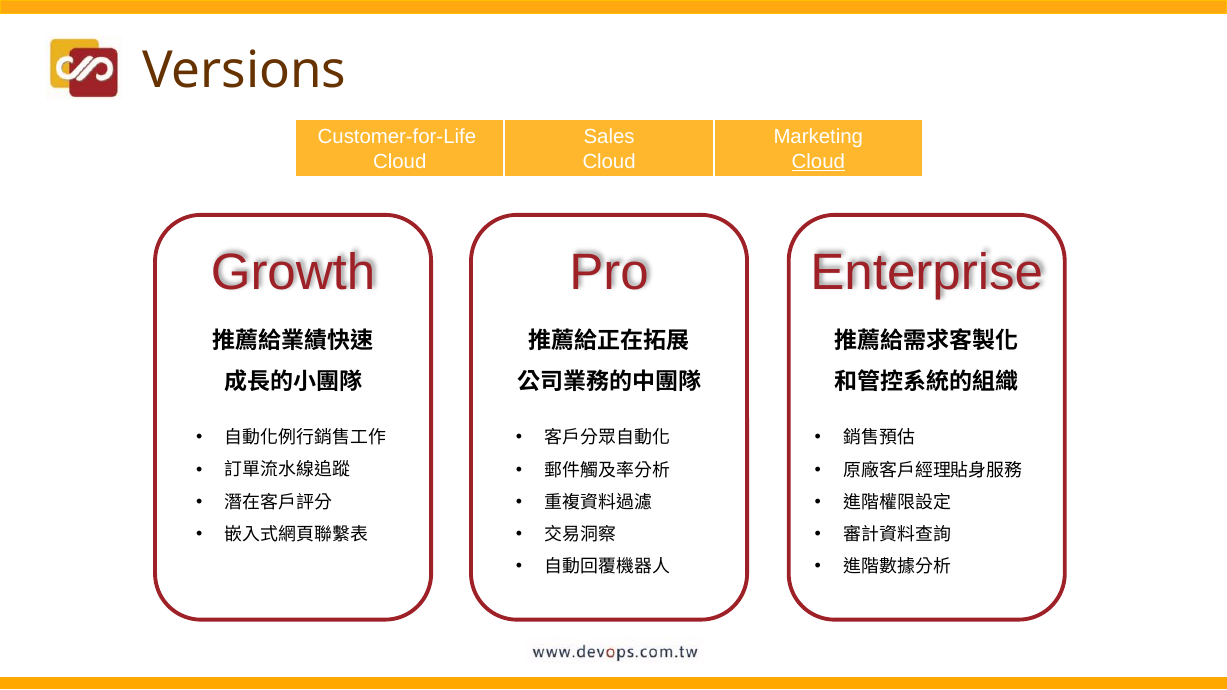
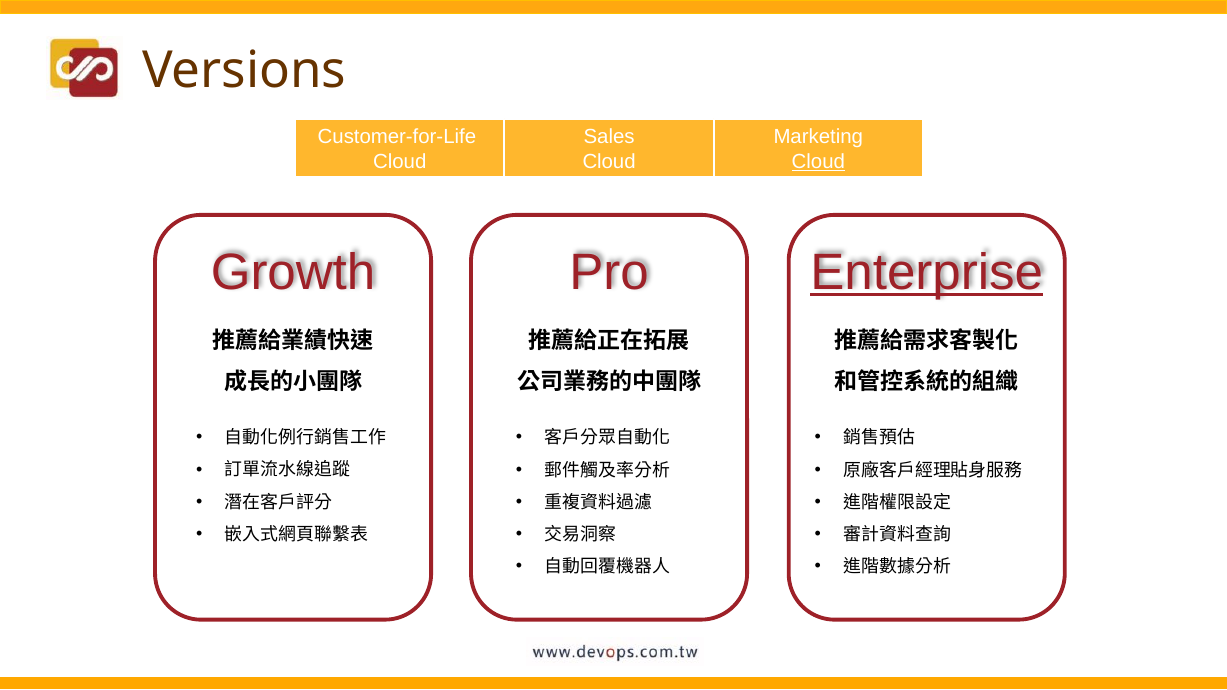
Enterprise underline: none -> present (927, 272)
